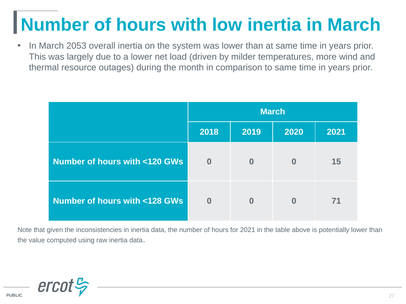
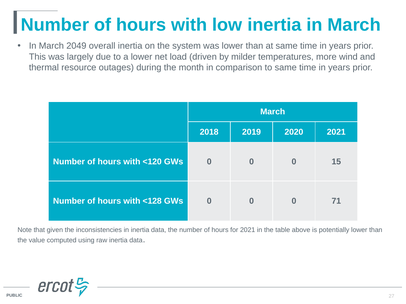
2053: 2053 -> 2049 (76, 46)
